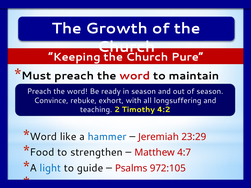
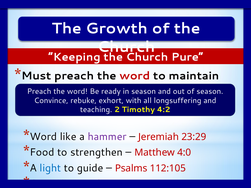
hammer colour: blue -> purple (107, 137)
4:7: 4:7 -> 4:0 (184, 153)
972:105: 972:105 -> 112:105 (168, 168)
